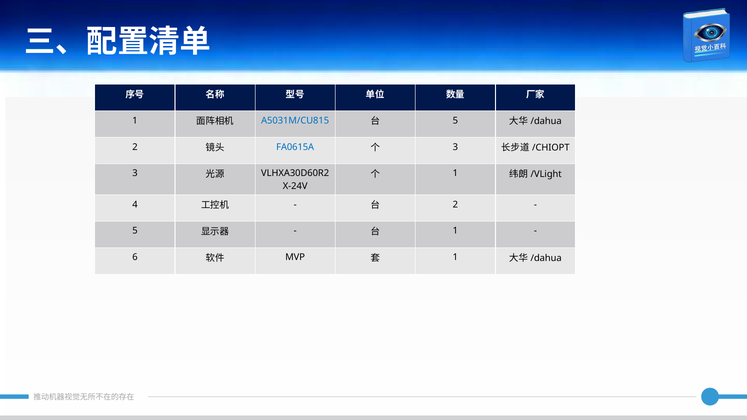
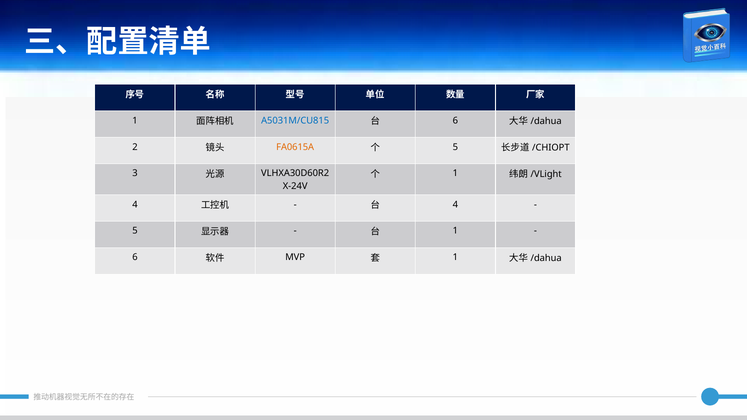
5: 5 -> 6 (455, 121)
FA0615A colour: blue -> orange (295, 147)
3: 3 -> 5 (455, 147)
2: 2 -> 4 (455, 205)
